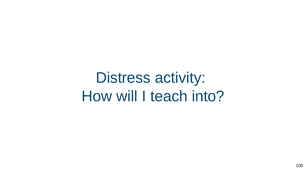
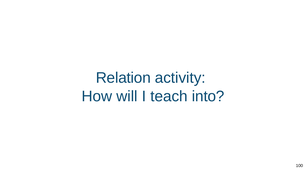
Distress: Distress -> Relation (123, 78)
